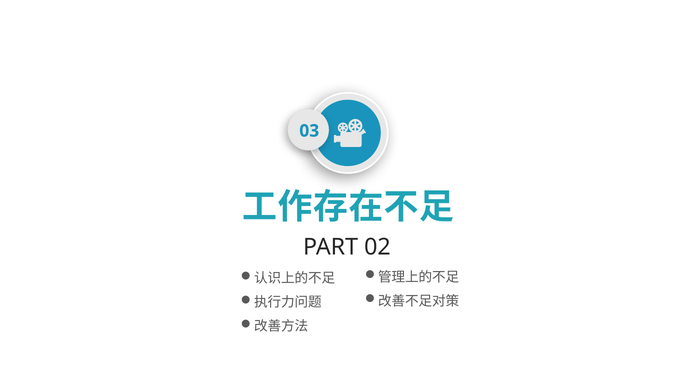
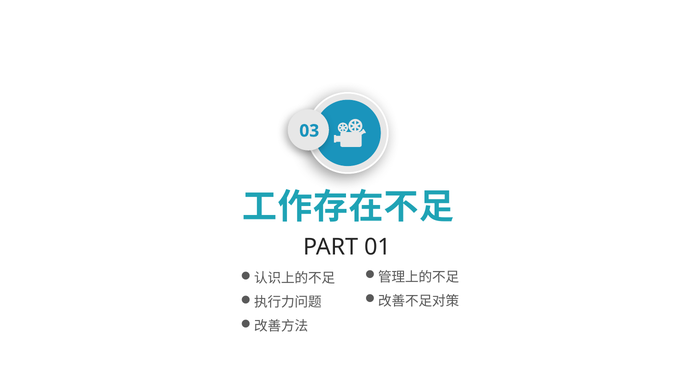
02: 02 -> 01 (377, 247)
